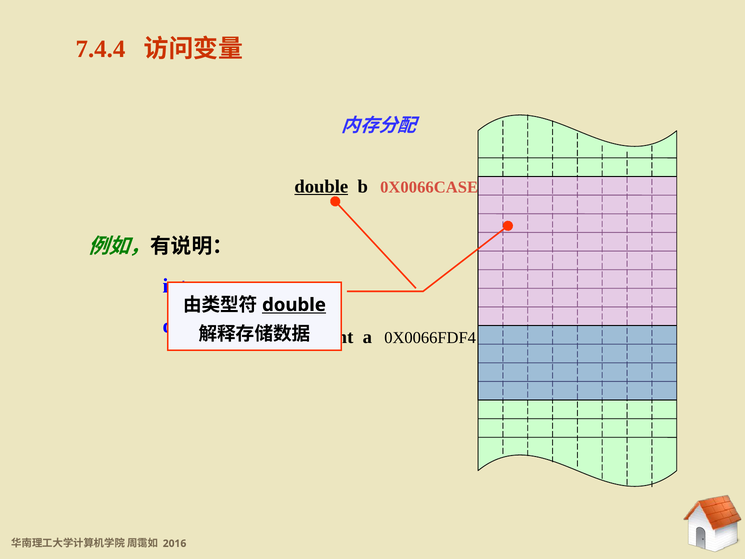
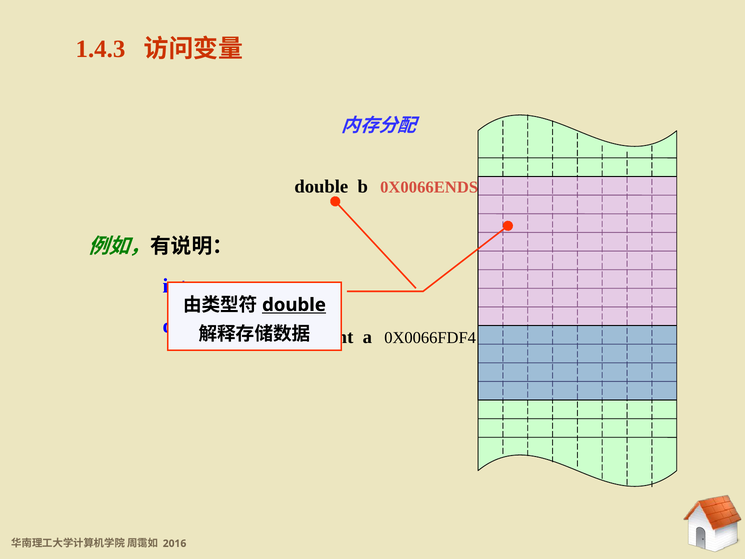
7.4.4: 7.4.4 -> 1.4.3 (100, 49)
double underline: present -> none (321, 186)
0X0066CASE: 0X0066CASE -> 0X0066ENDS (429, 187)
